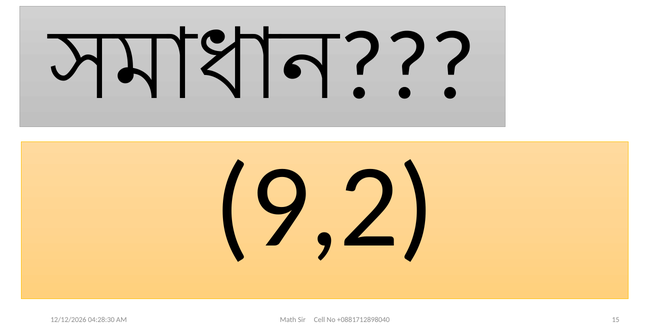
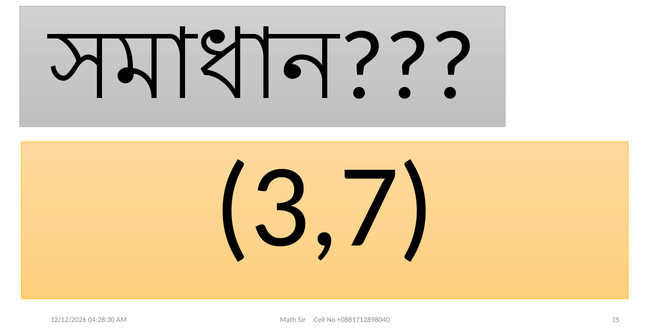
9,2: 9,2 -> 3,7 (324, 207)
